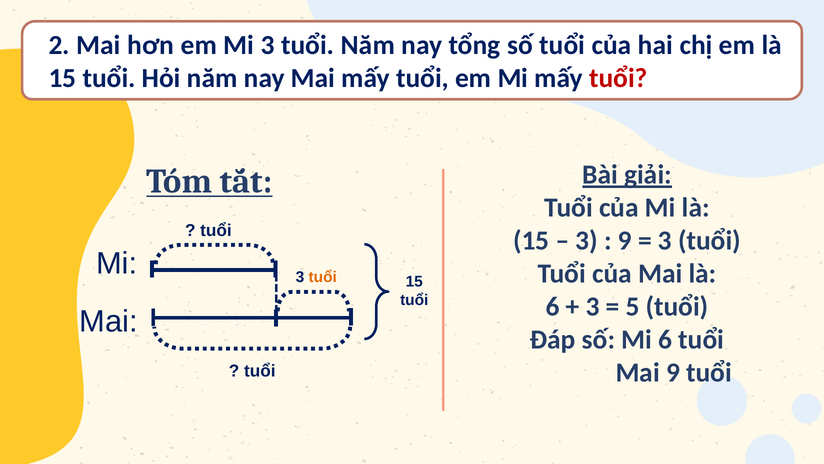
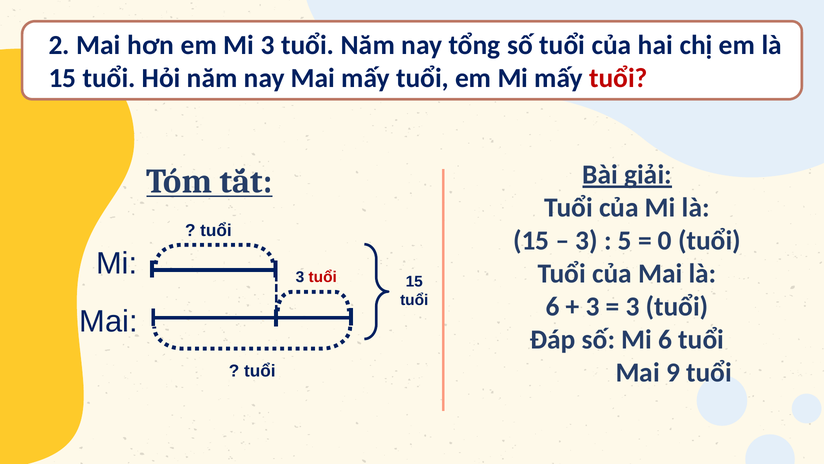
9: 9 -> 5 (625, 241)
3: 3 -> 0 (665, 241)
tuổi colour: orange -> red (323, 277)
5: 5 -> 3 (633, 307)
